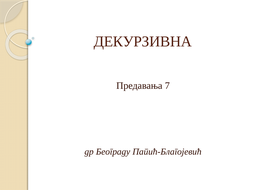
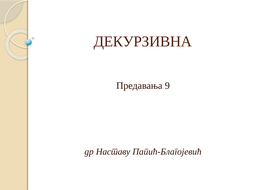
7: 7 -> 9 (167, 86)
Београду: Београду -> Наставу (113, 152)
